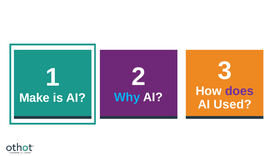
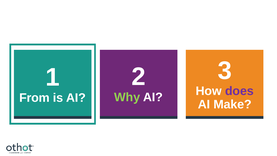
Why colour: light blue -> light green (127, 97)
Make: Make -> From (34, 98)
Used: Used -> Make (233, 104)
